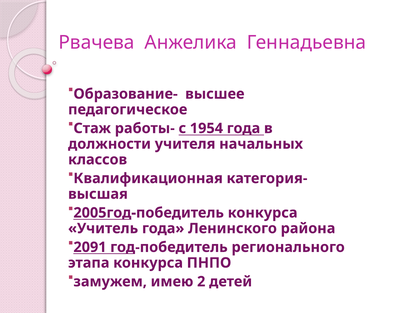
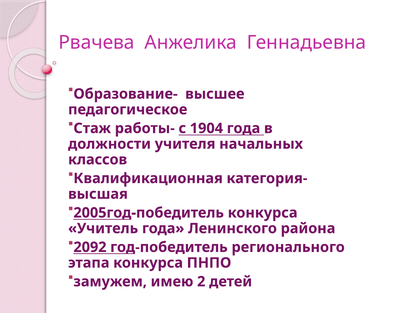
1954: 1954 -> 1904 (206, 129)
2091: 2091 -> 2092 (90, 248)
